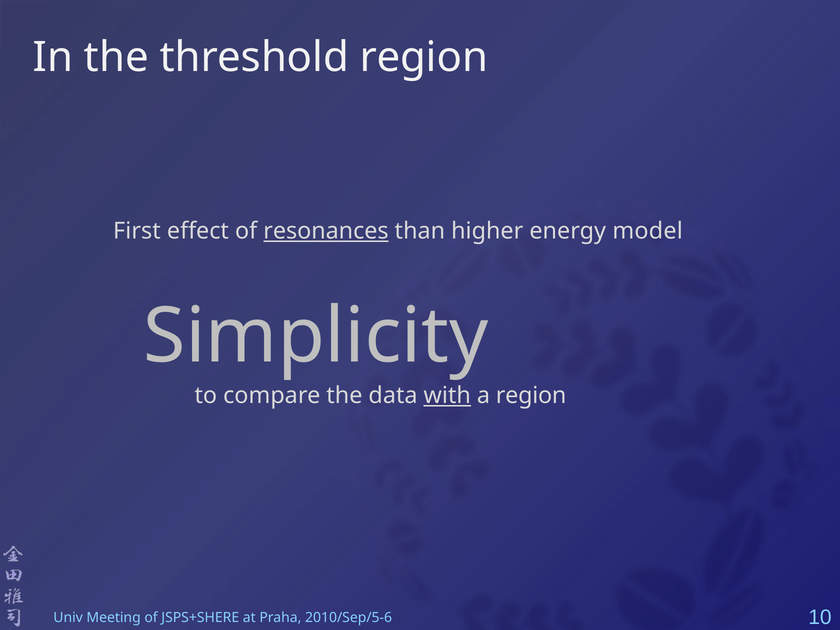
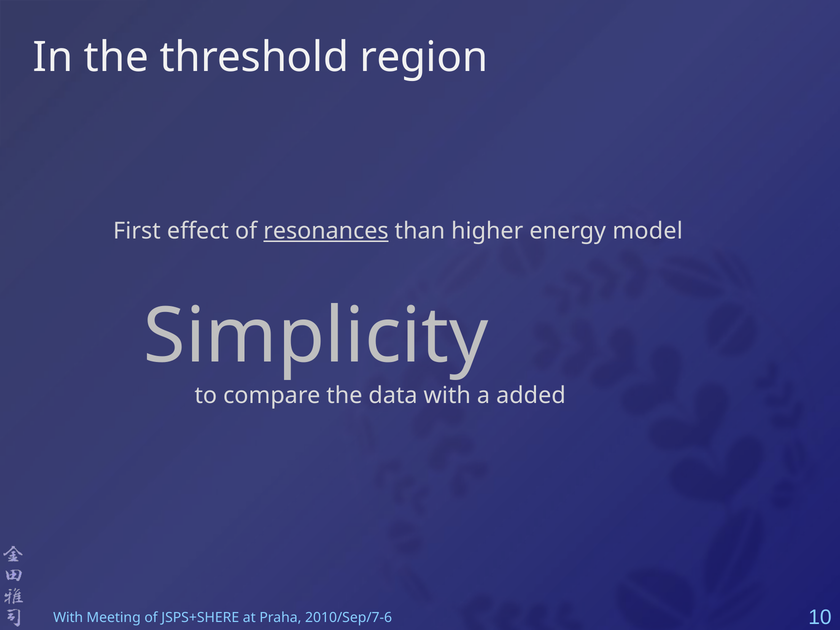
with underline: present -> none (447, 396)
a region: region -> added (531, 396)
Univ: Univ -> With (68, 617)
2010/Sep/5-6: 2010/Sep/5-6 -> 2010/Sep/7-6 (349, 617)
